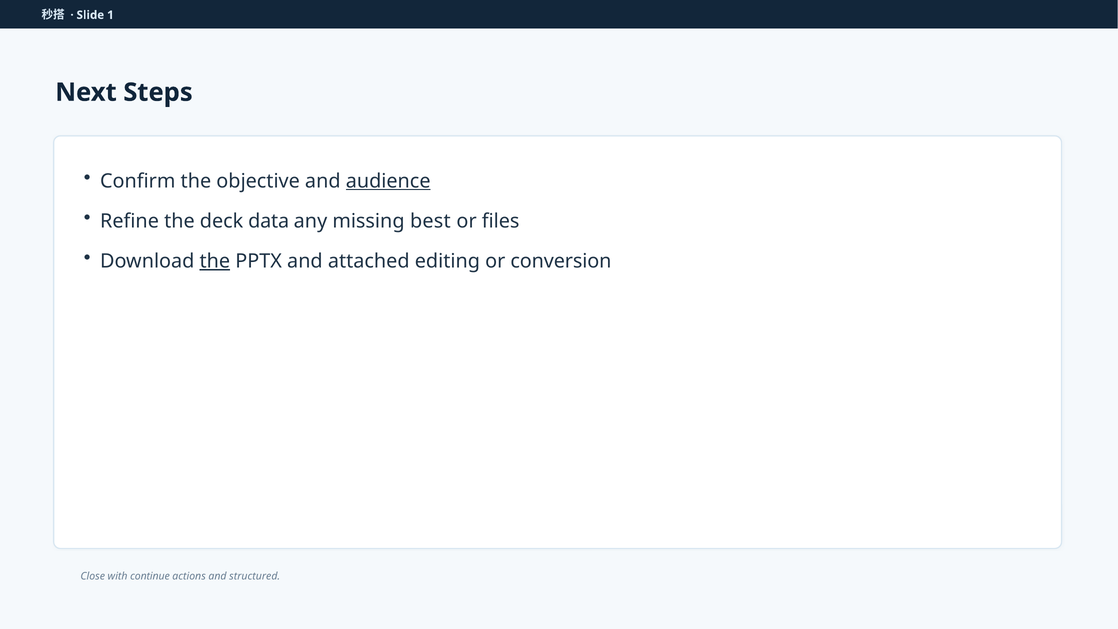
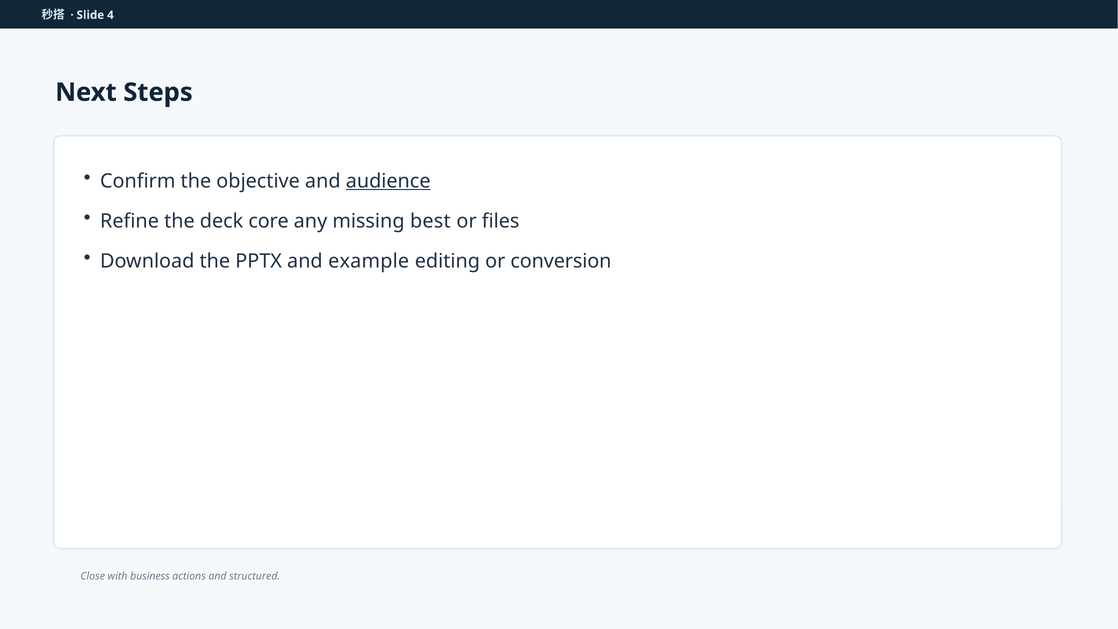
1: 1 -> 4 (110, 15)
data: data -> core (269, 221)
the underline: present -> none (215, 261)
attached: attached -> example (369, 261)
continue: continue -> business (150, 576)
